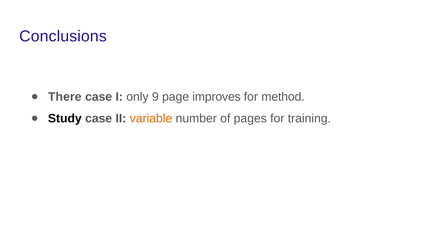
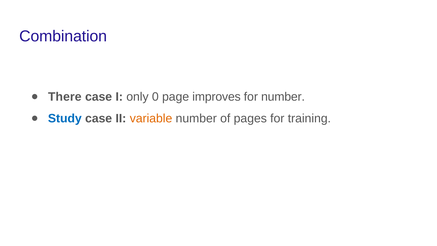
Conclusions: Conclusions -> Combination (63, 36)
9: 9 -> 0 (155, 97)
for method: method -> number (283, 97)
Study colour: black -> blue (65, 119)
